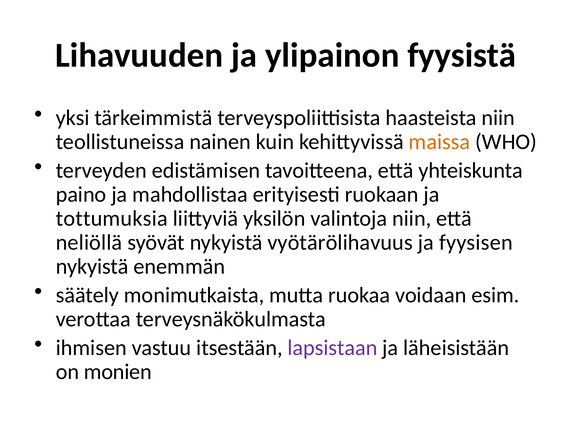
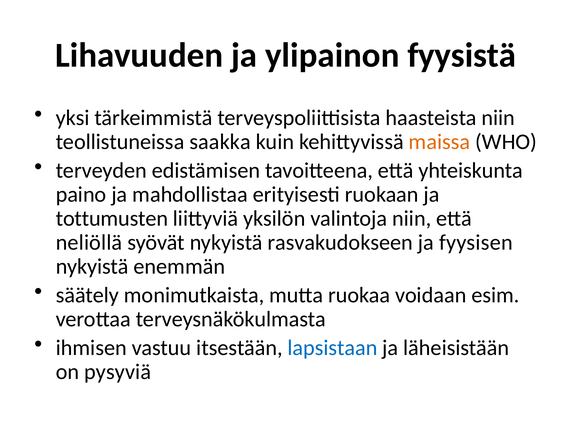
nainen: nainen -> saakka (220, 142)
tottumuksia: tottumuksia -> tottumusten (112, 219)
vyötärölihavuus: vyötärölihavuus -> rasvakudokseen (340, 243)
lapsistaan colour: purple -> blue (332, 348)
monien: monien -> pysyviä (118, 372)
